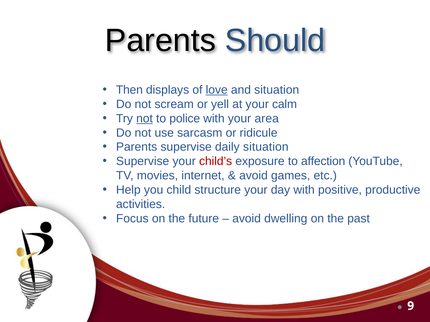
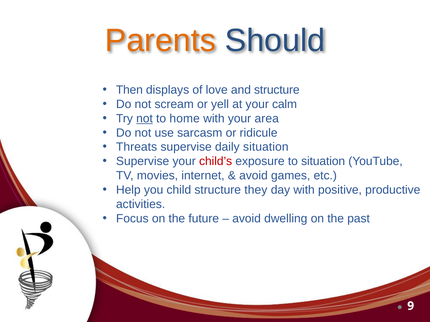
Parents colour: black -> orange (160, 41)
love underline: present -> none (217, 90)
and situation: situation -> structure (277, 90)
police: police -> home (185, 119)
Parents: Parents -> Threats (137, 147)
to affection: affection -> situation (323, 162)
structure your: your -> they (256, 190)
